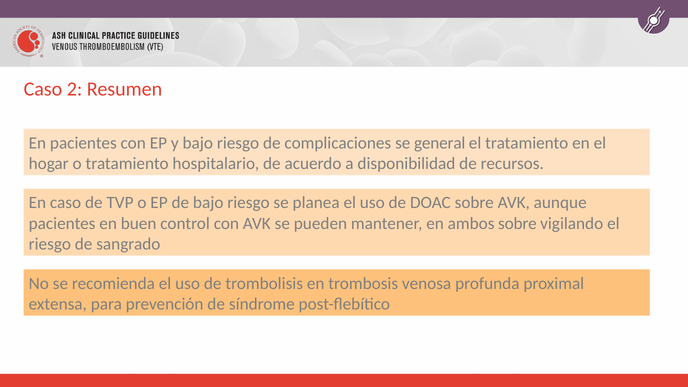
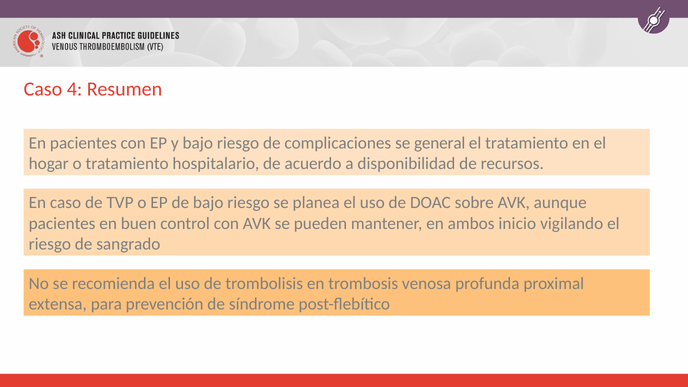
2: 2 -> 4 (75, 89)
ambos sobre: sobre -> inicio (517, 223)
